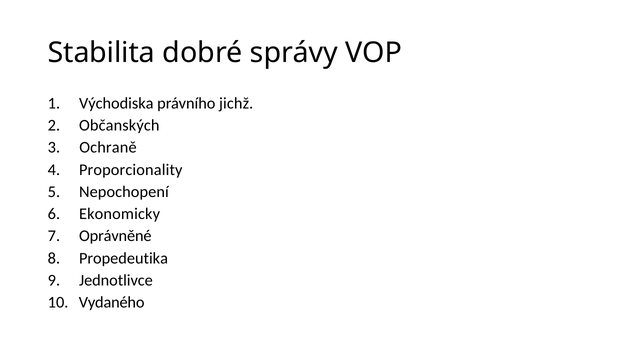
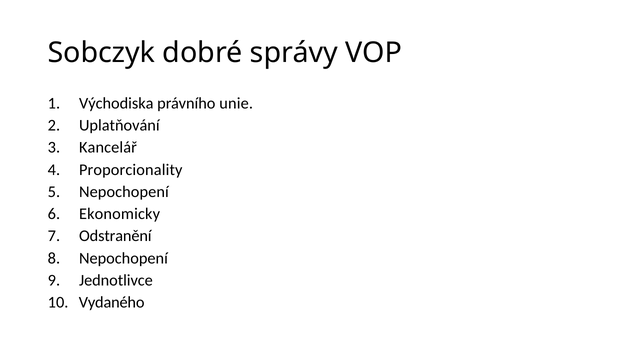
Stabilita: Stabilita -> Sobczyk (101, 53)
jichž: jichž -> unie (236, 103)
Občanských: Občanských -> Uplatňování (119, 125)
Ochraně: Ochraně -> Kancelář (108, 148)
Oprávněné: Oprávněné -> Odstranění (115, 236)
Propedeutika: Propedeutika -> Nepochopení (123, 258)
